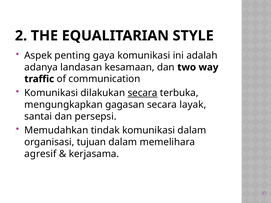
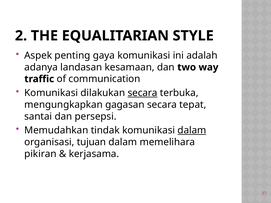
layak: layak -> tepat (193, 105)
dalam underline: none -> present (192, 131)
agresif: agresif -> pikiran (40, 154)
